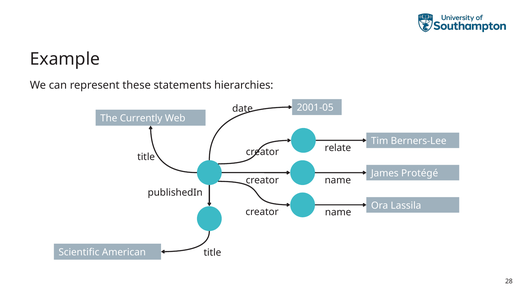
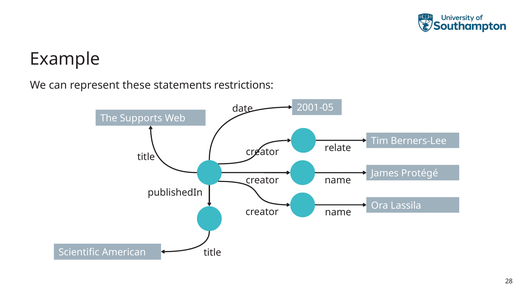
hierarchies: hierarchies -> restrictions (244, 85)
Currently: Currently -> Supports (141, 118)
